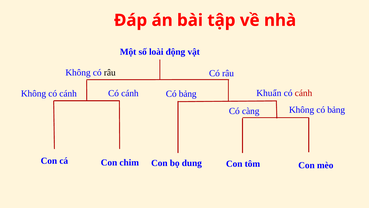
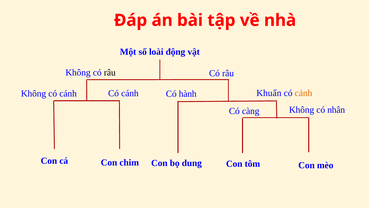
cánh colour: red -> orange (303, 93)
bảng: bảng -> hành (188, 94)
Không có bảng: bảng -> nhân (336, 110)
